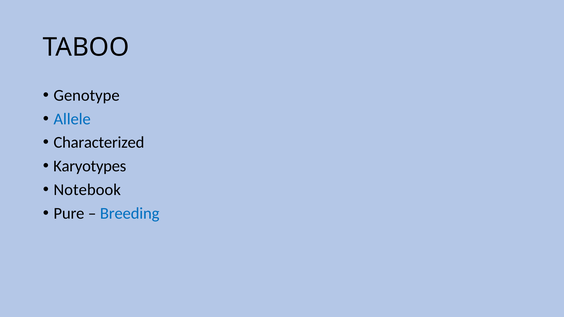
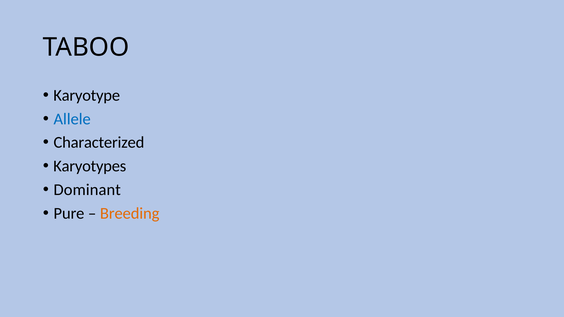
Genotype: Genotype -> Karyotype (87, 95)
Notebook: Notebook -> Dominant (87, 190)
Breeding colour: blue -> orange (130, 214)
